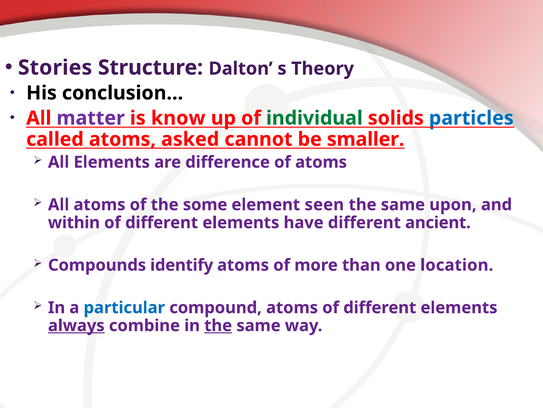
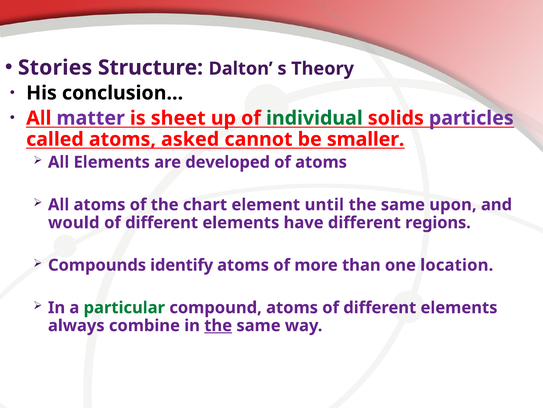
know: know -> sheet (178, 118)
particles colour: blue -> purple (471, 118)
difference: difference -> developed (228, 162)
some: some -> chart (205, 204)
seen: seen -> until (324, 204)
within: within -> would (74, 222)
ancient: ancient -> regions (438, 222)
particular colour: blue -> green (124, 307)
always underline: present -> none (76, 325)
